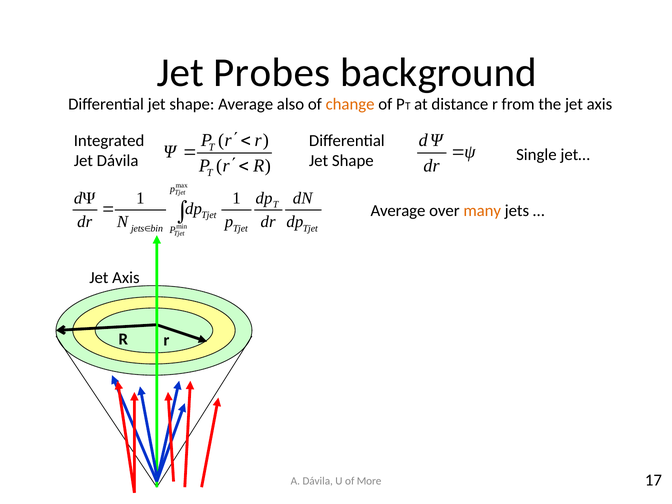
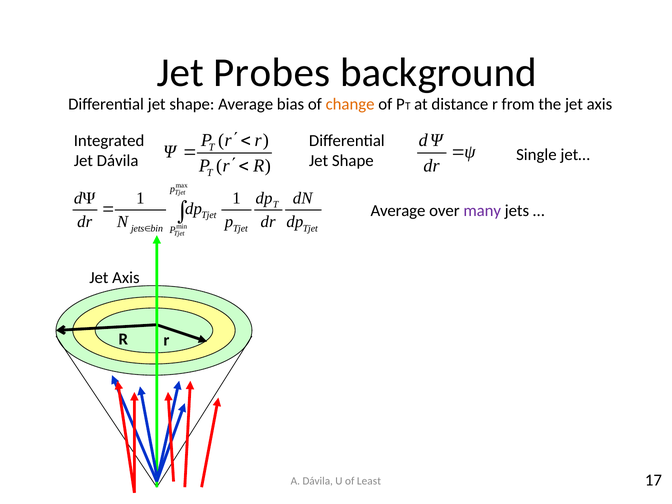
also: also -> bias (290, 104)
many colour: orange -> purple (482, 211)
More: More -> Least (369, 481)
